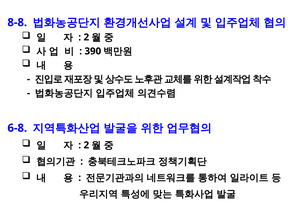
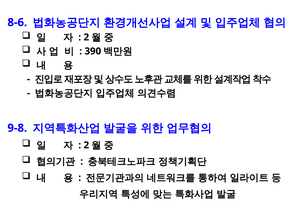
8-8: 8-8 -> 8-6 (17, 22)
6-8: 6-8 -> 9-8 (17, 128)
